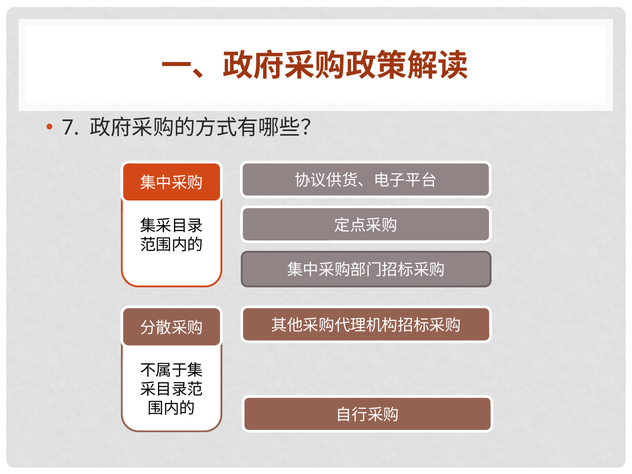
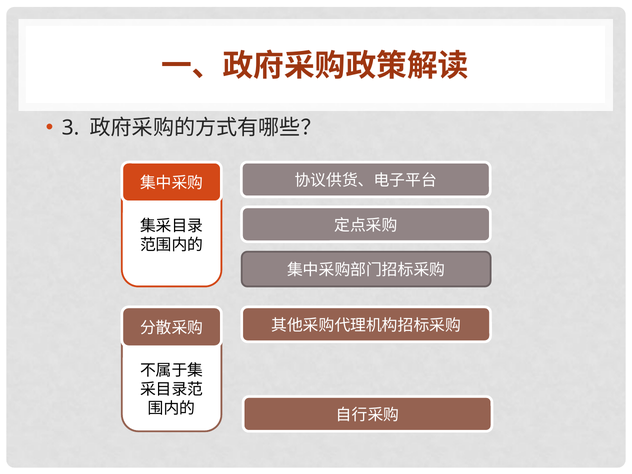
7: 7 -> 3 (70, 128)
